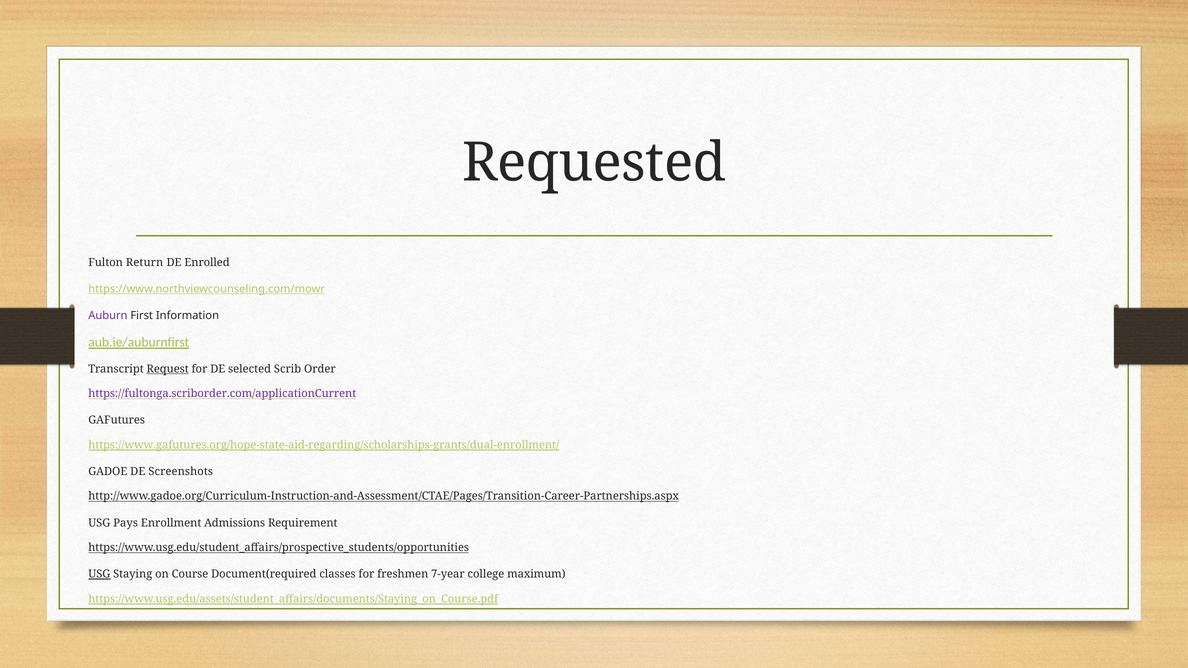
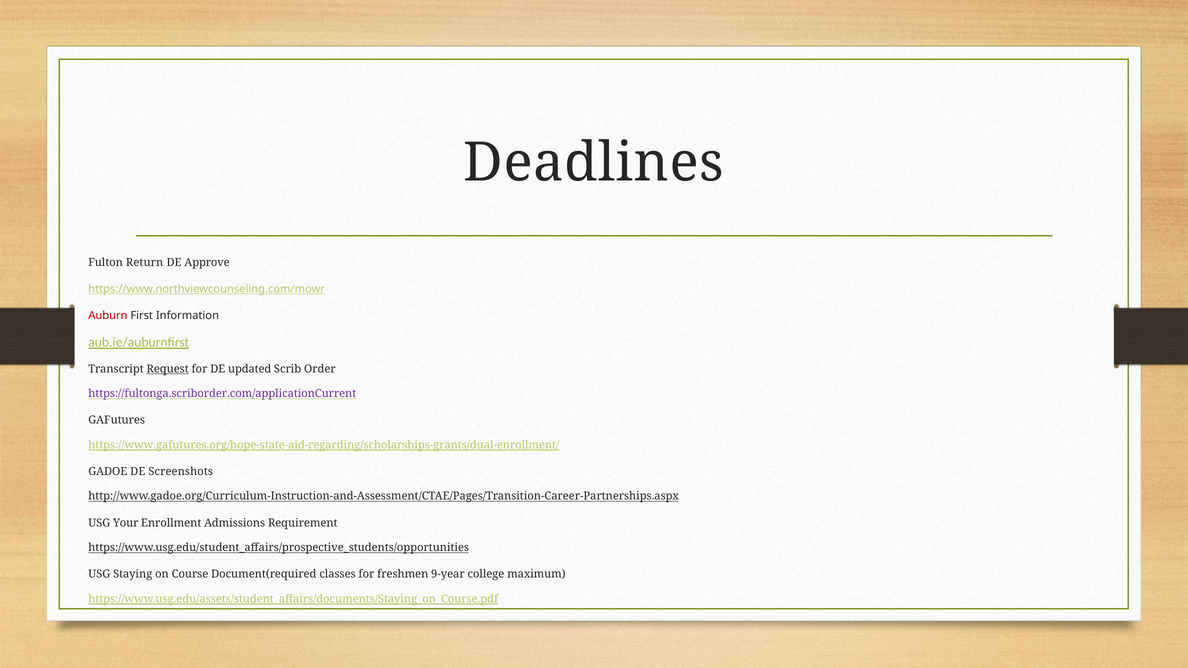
Requested: Requested -> Deadlines (594, 163)
Enrolled: Enrolled -> Approve (207, 263)
Auburn colour: purple -> red (108, 315)
selected: selected -> updated (250, 369)
Pays: Pays -> Your (126, 523)
USG underline: present -> none (99, 574)
7-year: 7-year -> 9-year (448, 574)
